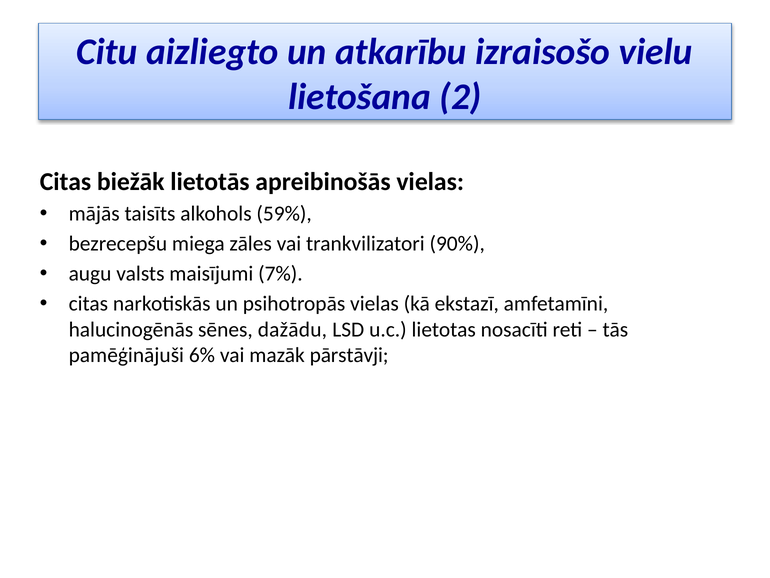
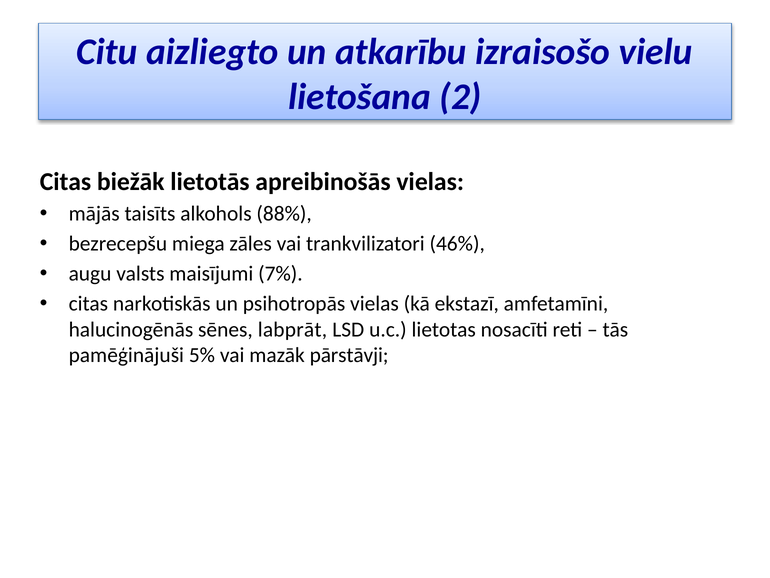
59%: 59% -> 88% (284, 214)
90%: 90% -> 46% (457, 244)
dažādu: dažādu -> labprāt (292, 329)
6%: 6% -> 5% (202, 355)
